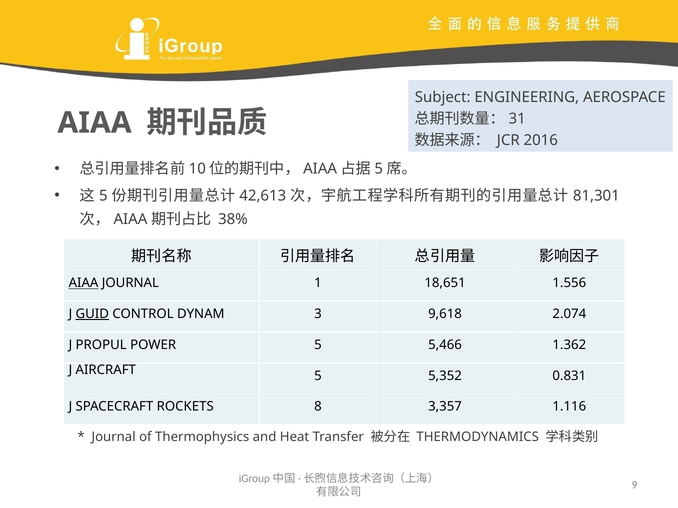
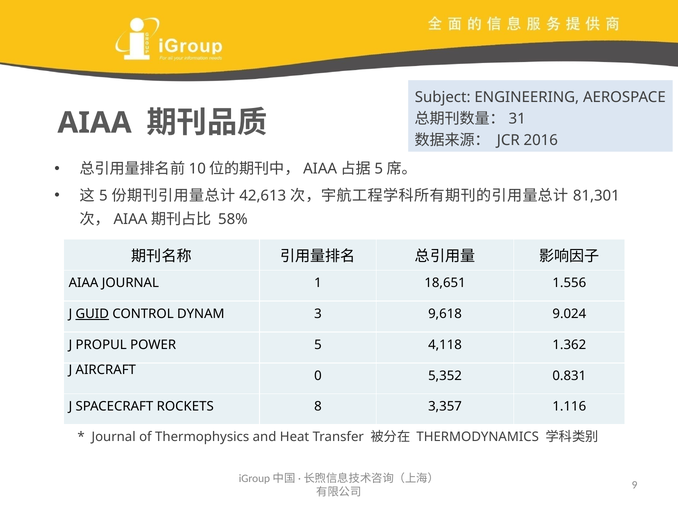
38%: 38% -> 58% (233, 219)
AIAA underline: present -> none (84, 283)
2.074: 2.074 -> 9.024 (569, 314)
5,466: 5,466 -> 4,118 (445, 345)
AIRCRAFT 5: 5 -> 0 (318, 376)
